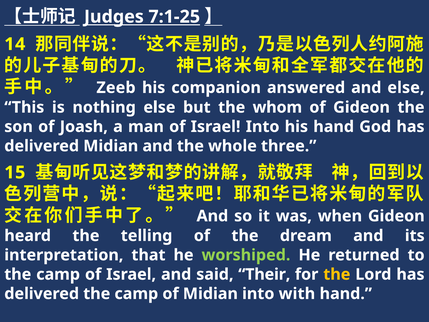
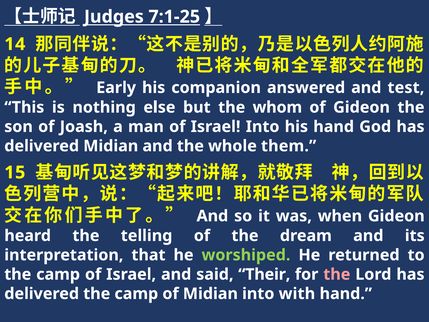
Zeeb: Zeeb -> Early (116, 88)
and else: else -> test (406, 88)
three: three -> them (289, 146)
the colour: yellow -> pink (337, 274)
